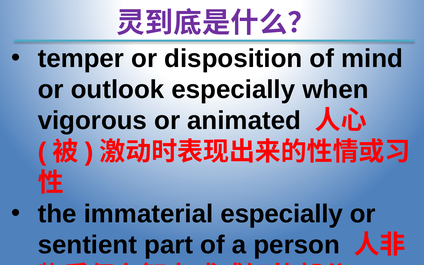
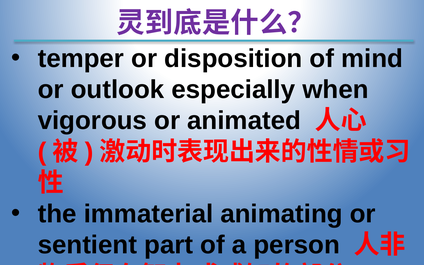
immaterial especially: especially -> animating (282, 214)
